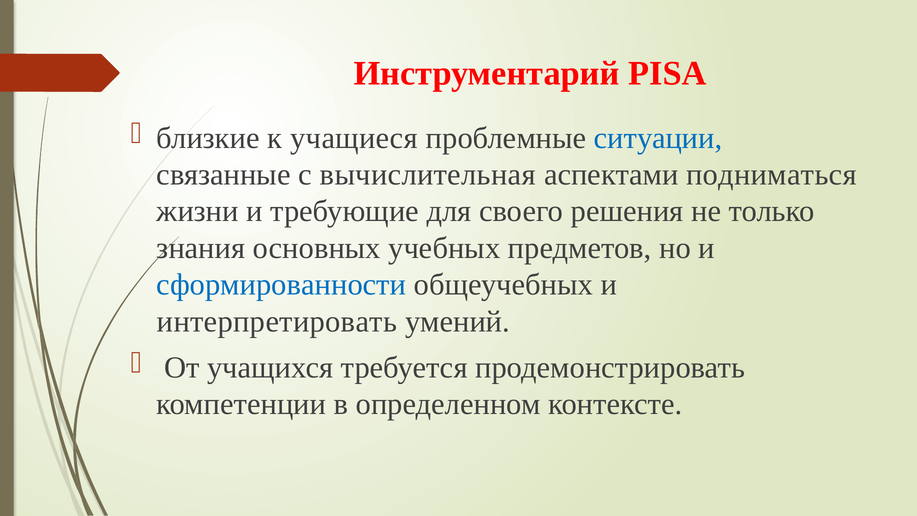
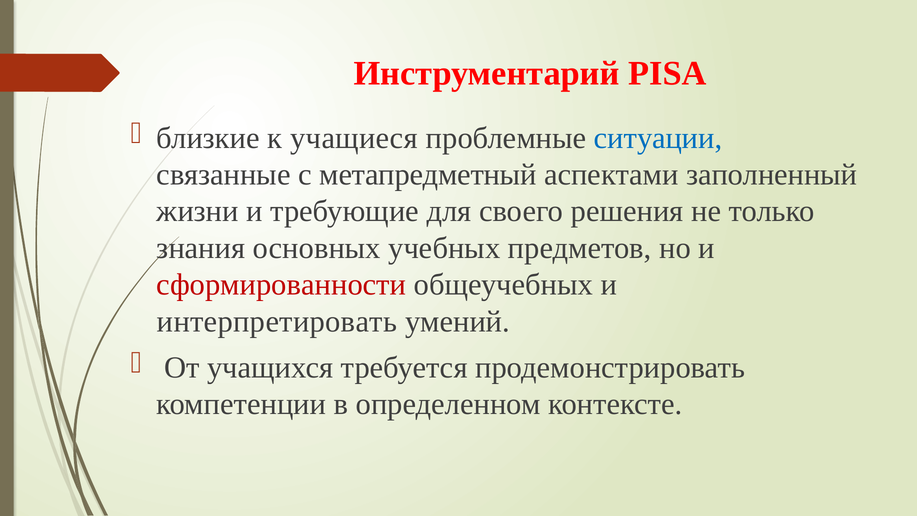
вычислительная: вычислительная -> метапредметный (428, 175)
подниматься: подниматься -> заполненный (772, 175)
сформированности colour: blue -> red (281, 285)
